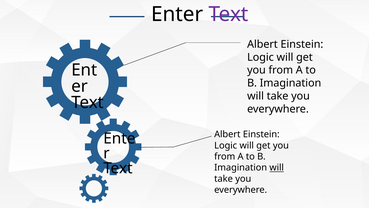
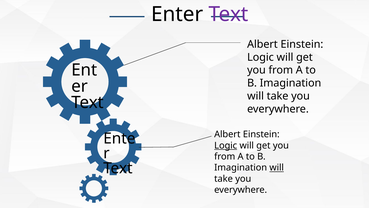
Logic underline: none -> present (226, 145)
